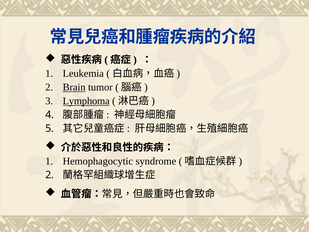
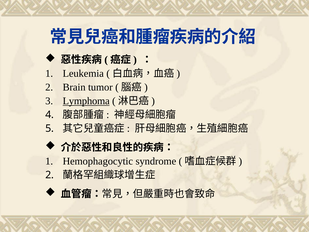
Brain underline: present -> none (74, 87)
